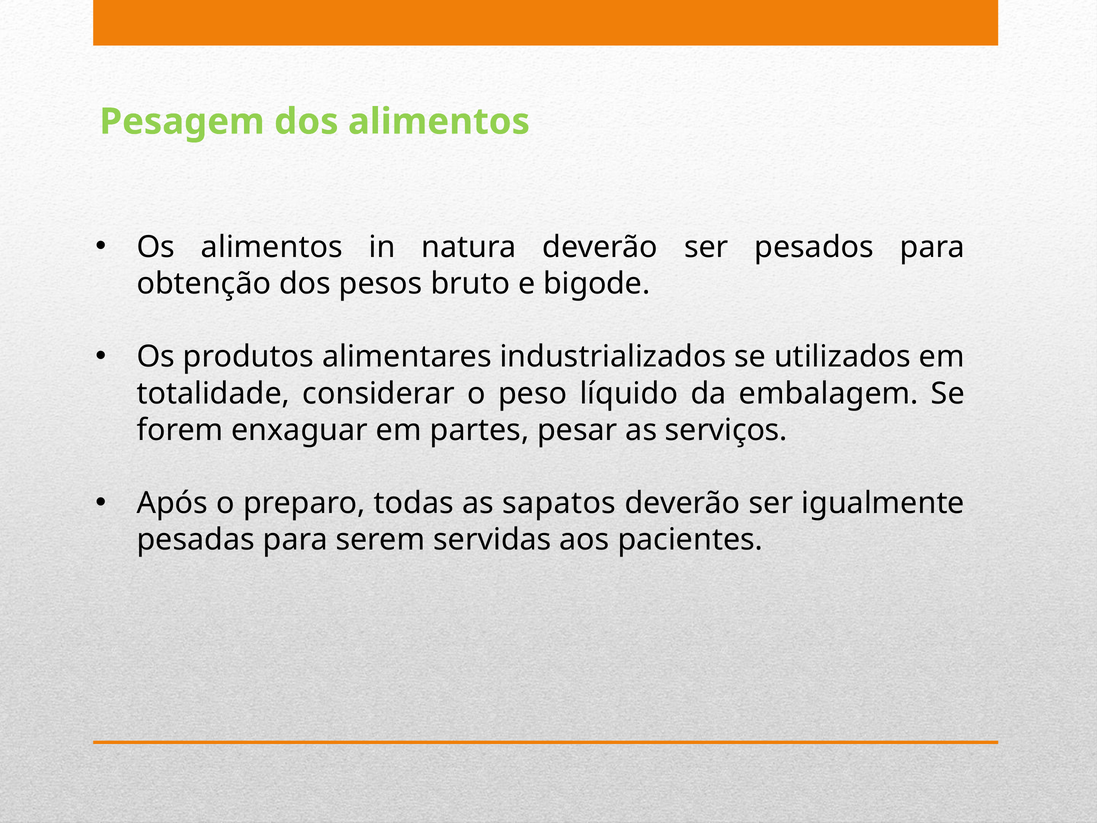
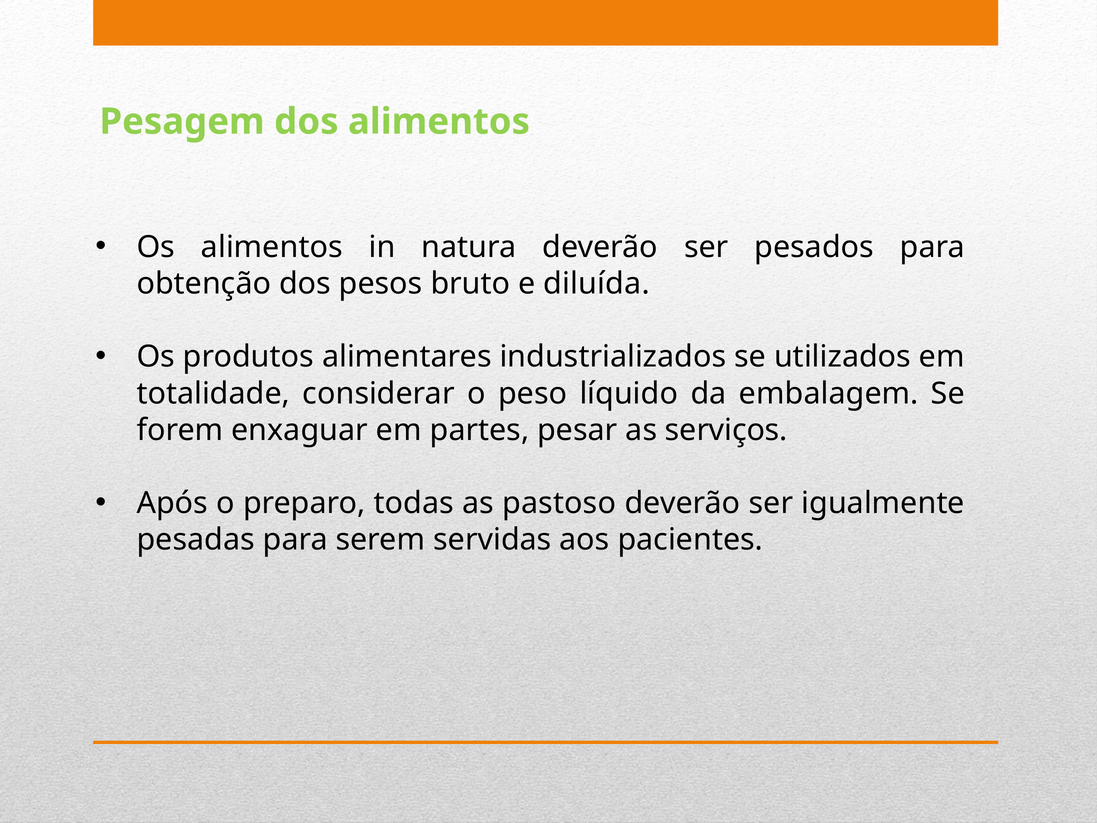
bigode: bigode -> diluída (597, 284)
sapatos: sapatos -> pastoso (559, 503)
